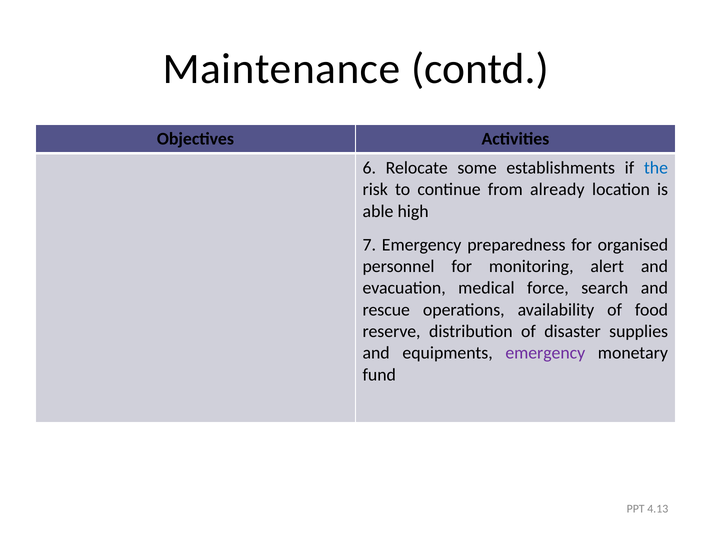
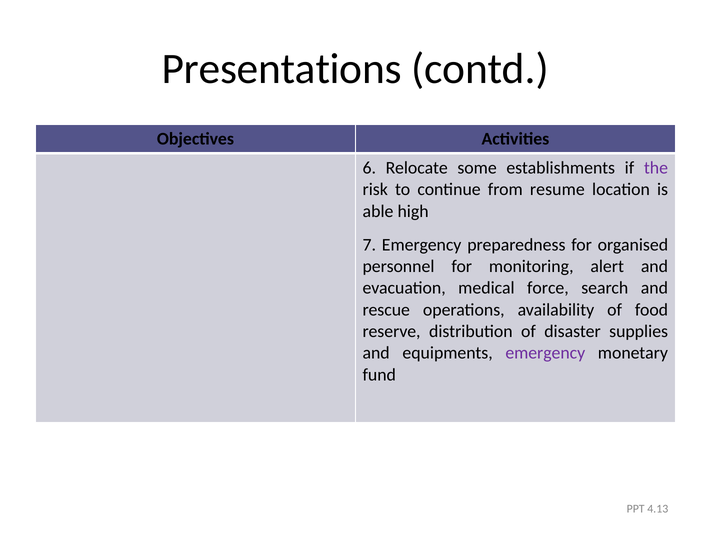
Maintenance: Maintenance -> Presentations (282, 69)
the colour: blue -> purple (656, 168)
already: already -> resume (557, 190)
